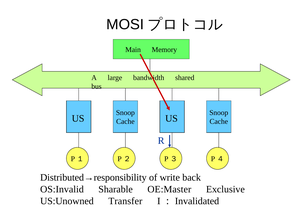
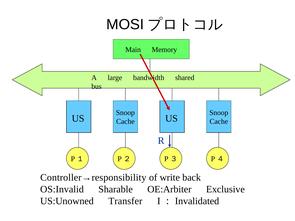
Distributed→responsibility: Distributed→responsibility -> Controller→responsibility (93, 178)
OE:Master: OE:Master -> OE:Arbiter (169, 189)
